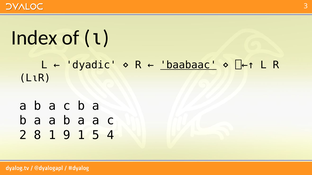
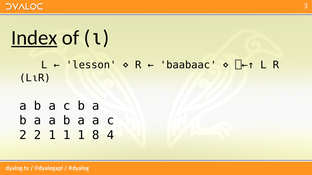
Index underline: none -> present (34, 38)
dyadic: dyadic -> lesson (91, 65)
baabaac underline: present -> none (188, 65)
2 8: 8 -> 2 (38, 135)
9: 9 -> 1 (67, 135)
5: 5 -> 8 (96, 135)
